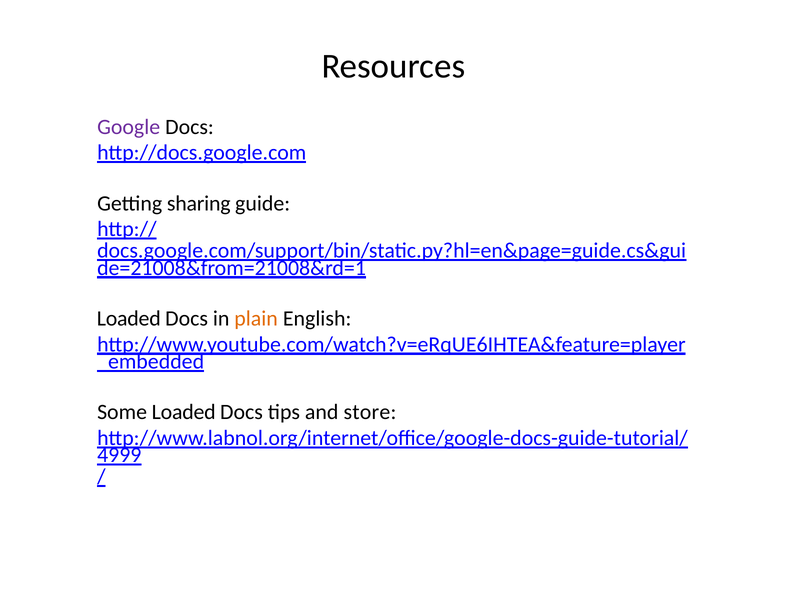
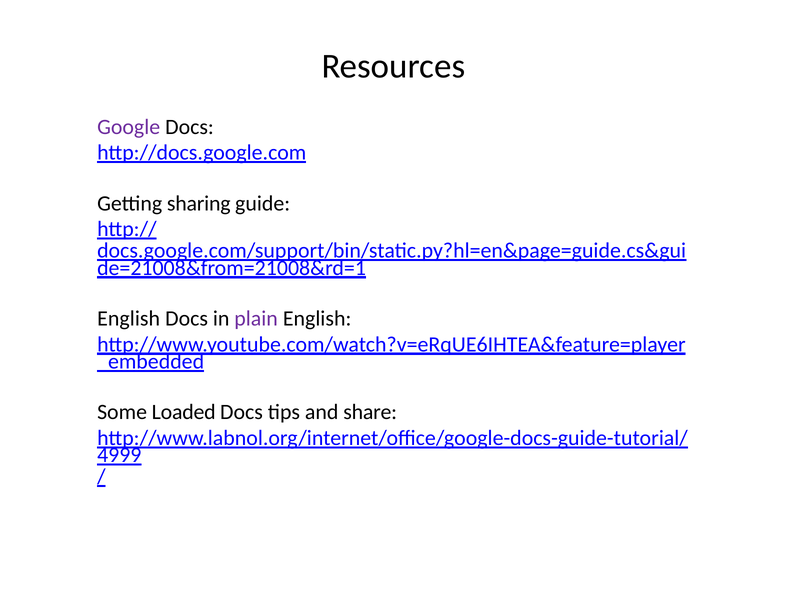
Loaded: Loaded -> English (129, 319)
plain colour: orange -> purple (256, 319)
store: store -> share (370, 412)
